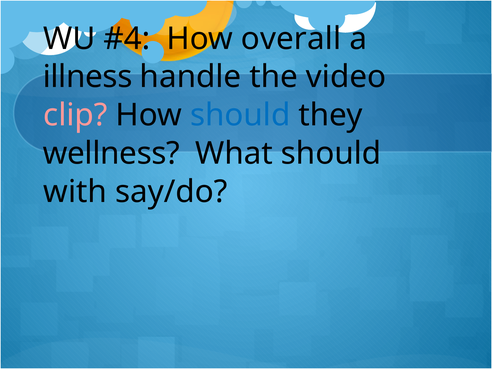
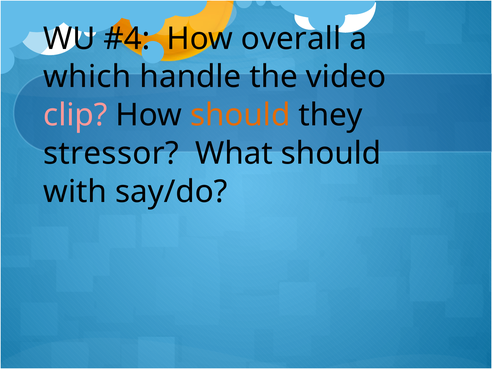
illness: illness -> which (87, 77)
should colour: blue -> orange (240, 115)
wellness: wellness -> stressor (111, 153)
